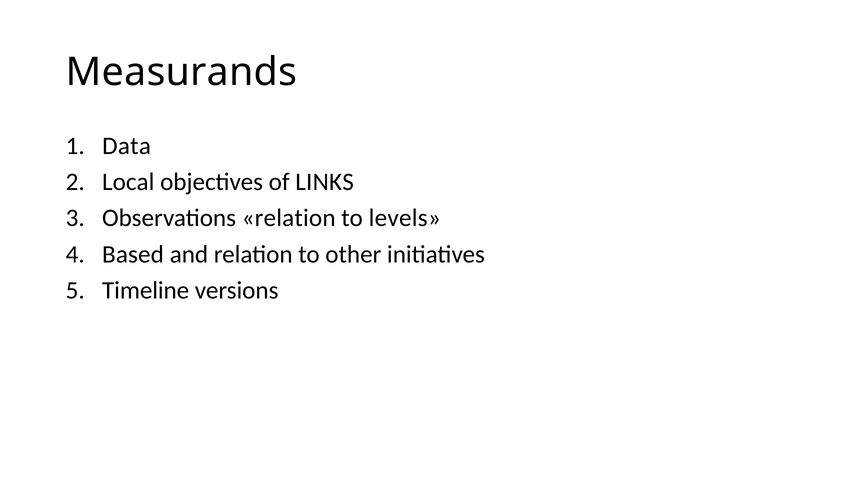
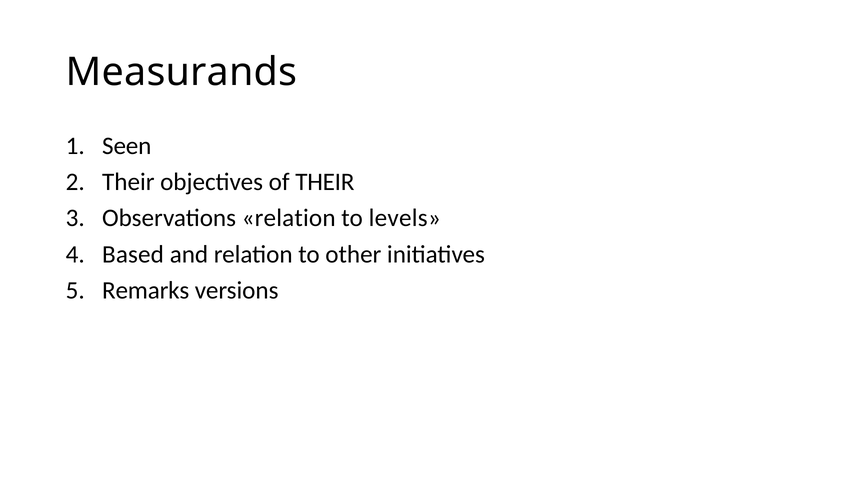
Data: Data -> Seen (127, 146)
Local: Local -> Their (128, 182)
of LINKS: LINKS -> THEIR (325, 182)
Timeline: Timeline -> Remarks (146, 290)
